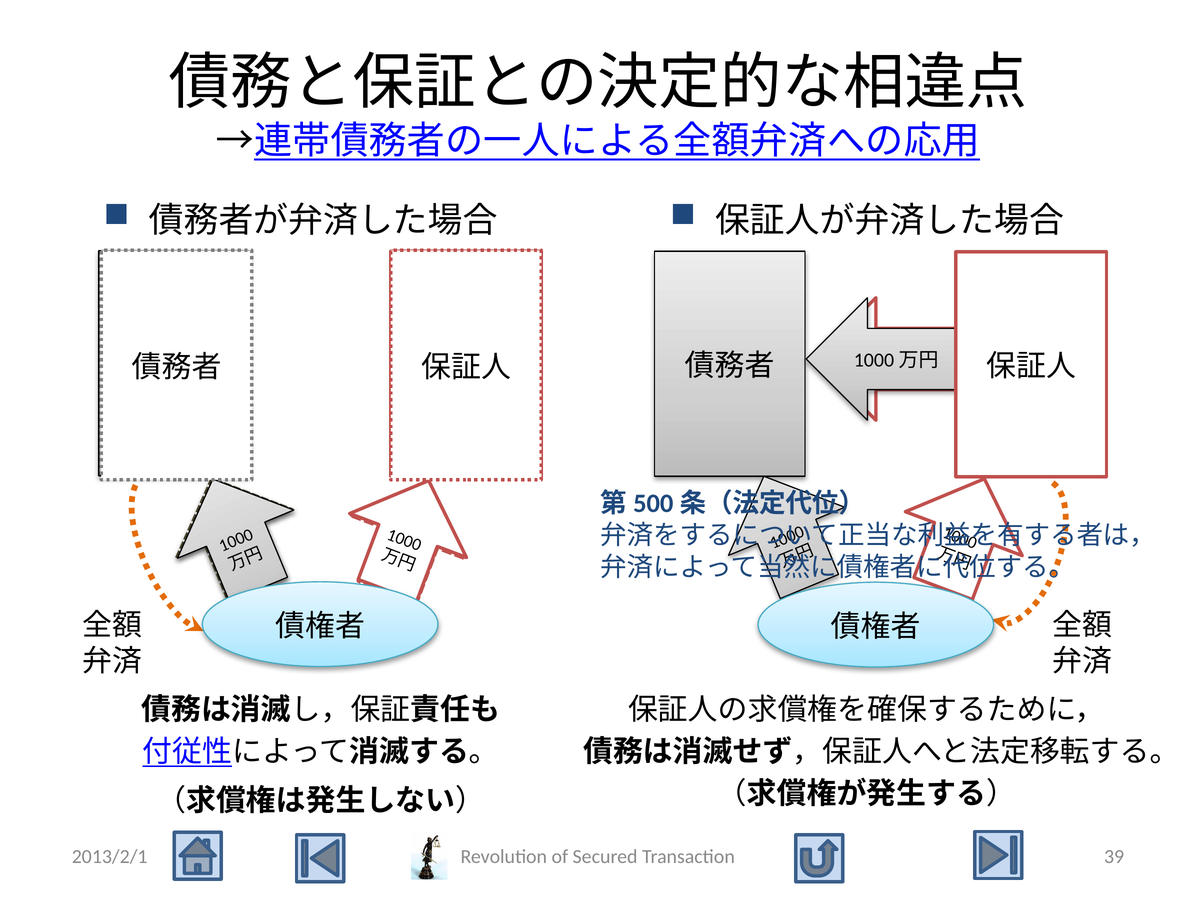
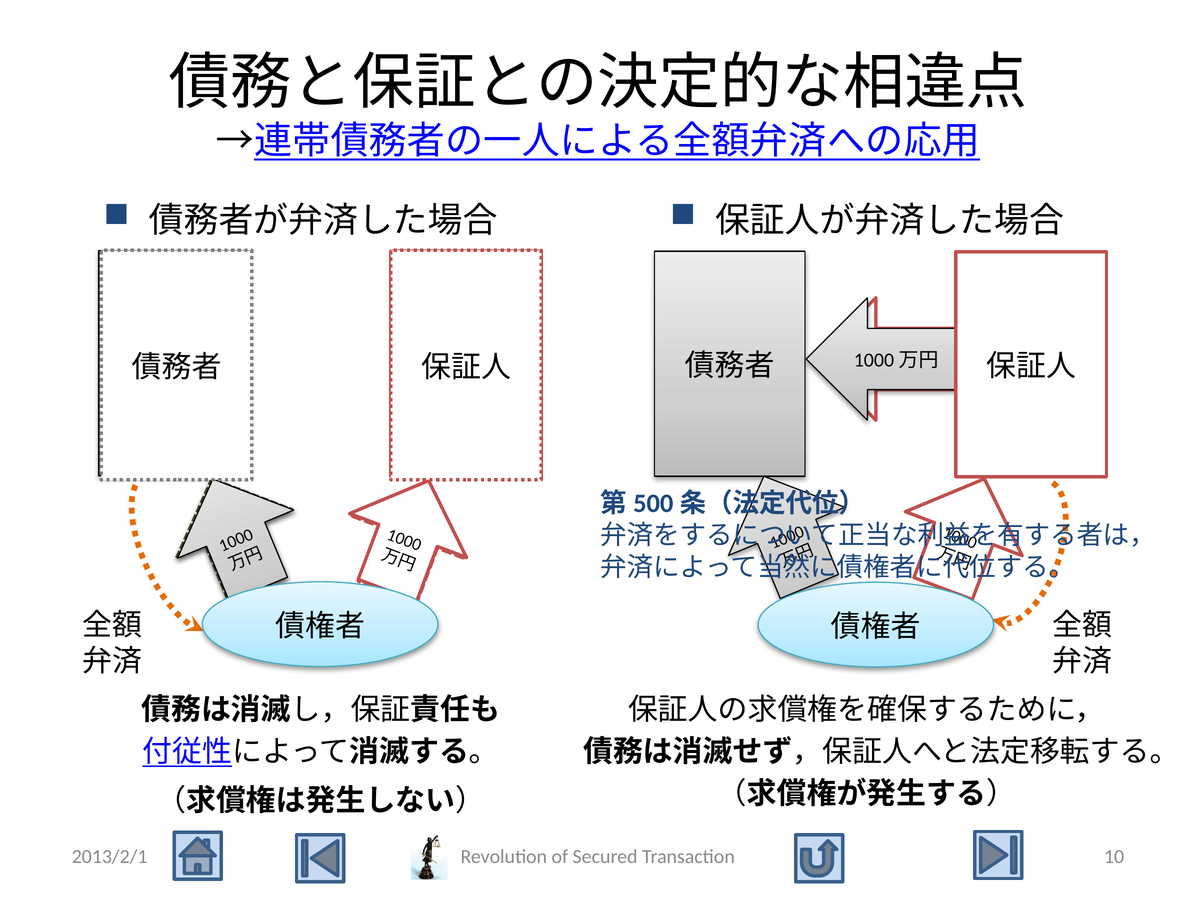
39: 39 -> 10 (1114, 856)
